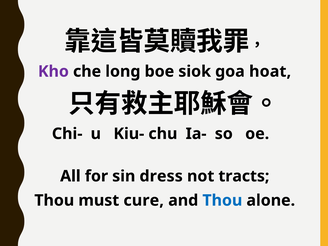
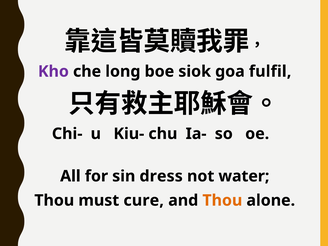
hoat: hoat -> fulfil (270, 71)
tracts: tracts -> water (244, 176)
Thou colour: blue -> orange (222, 200)
